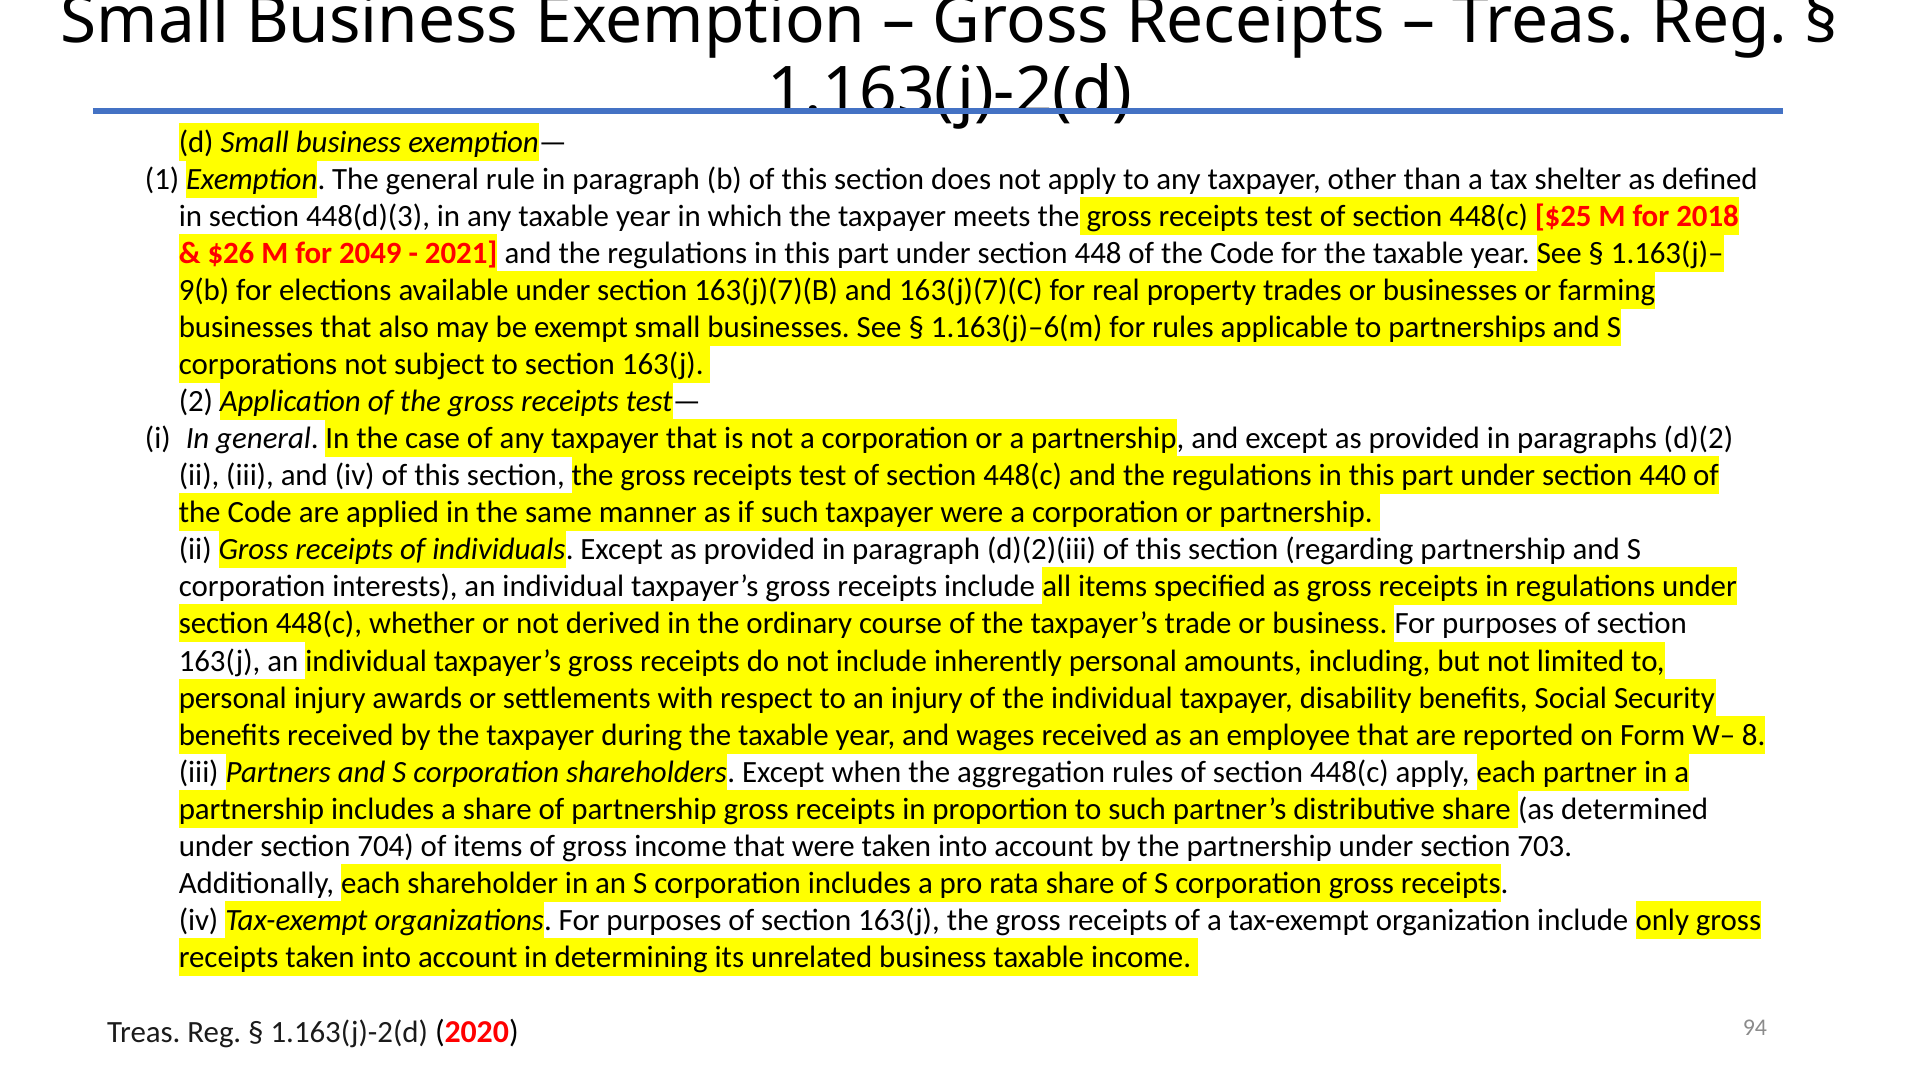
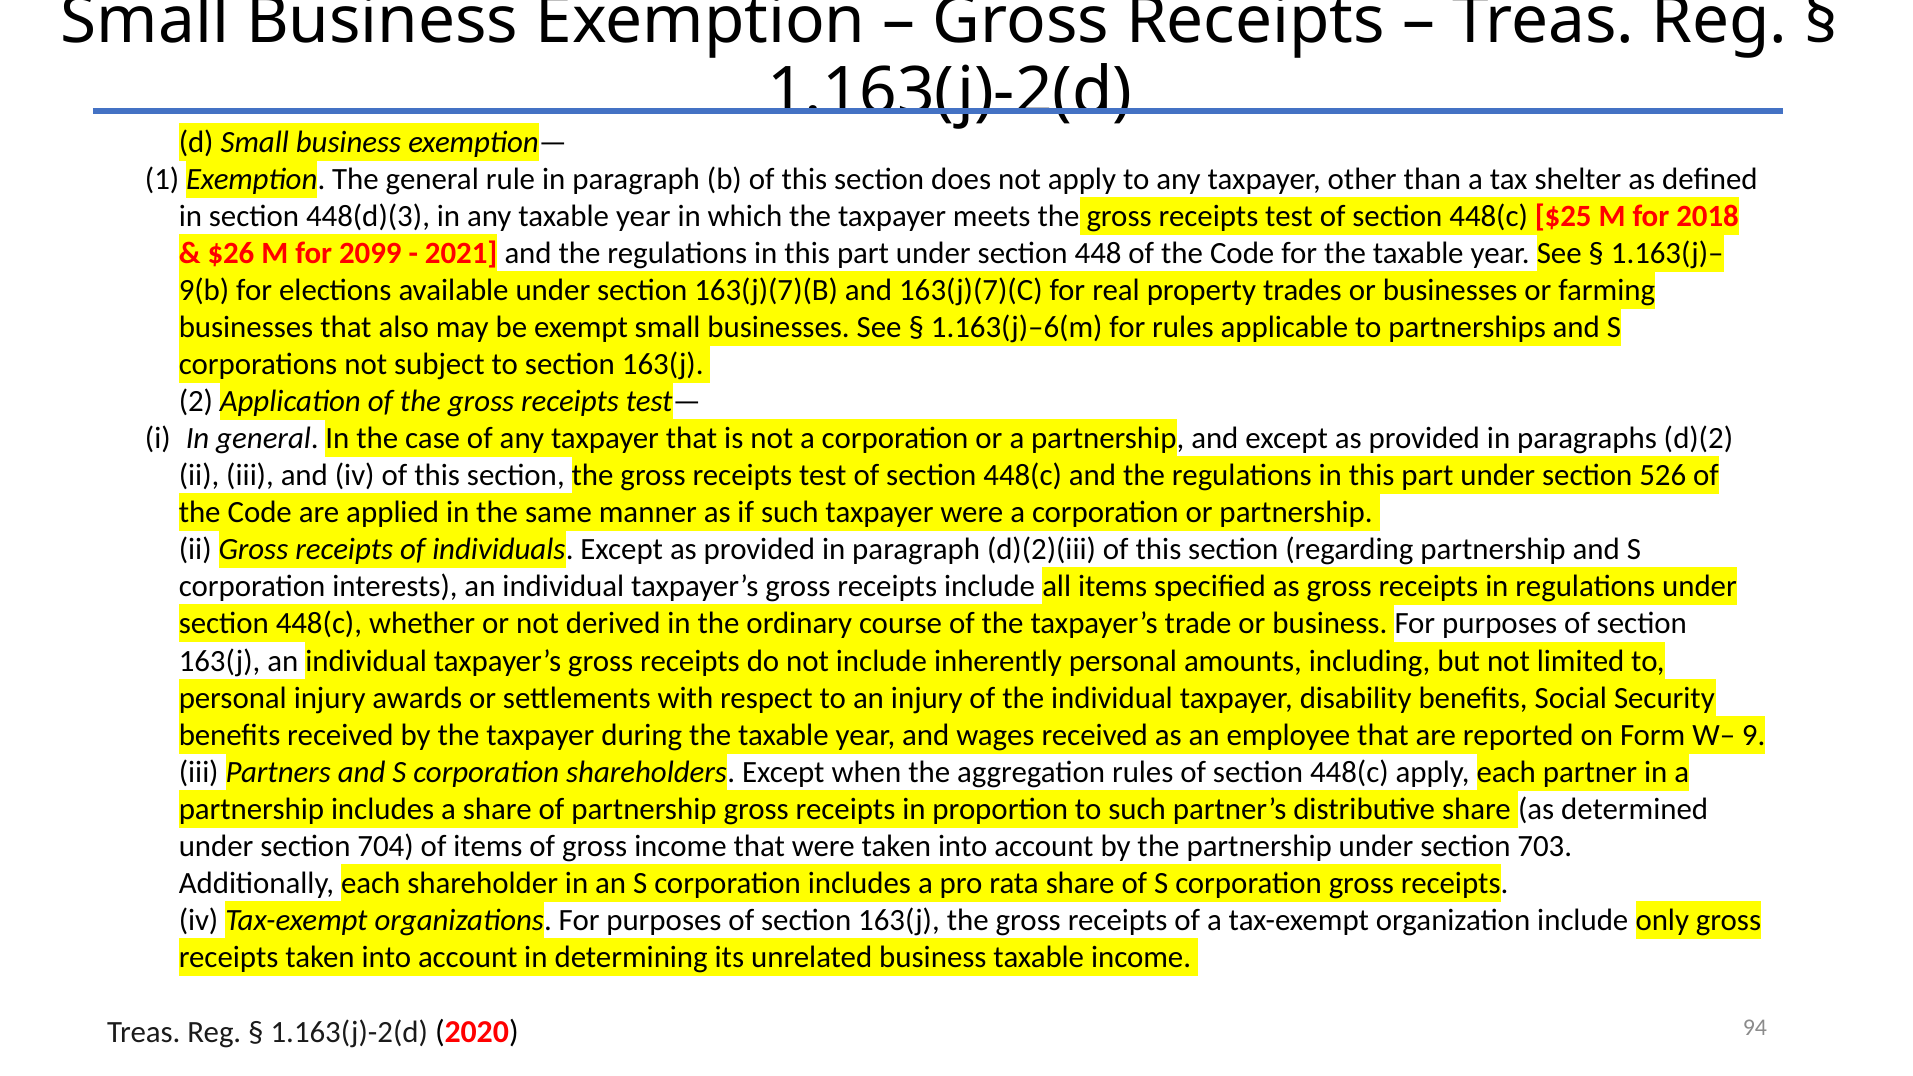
2049: 2049 -> 2099 (370, 253)
440: 440 -> 526 (1663, 476)
8: 8 -> 9 (1754, 735)
